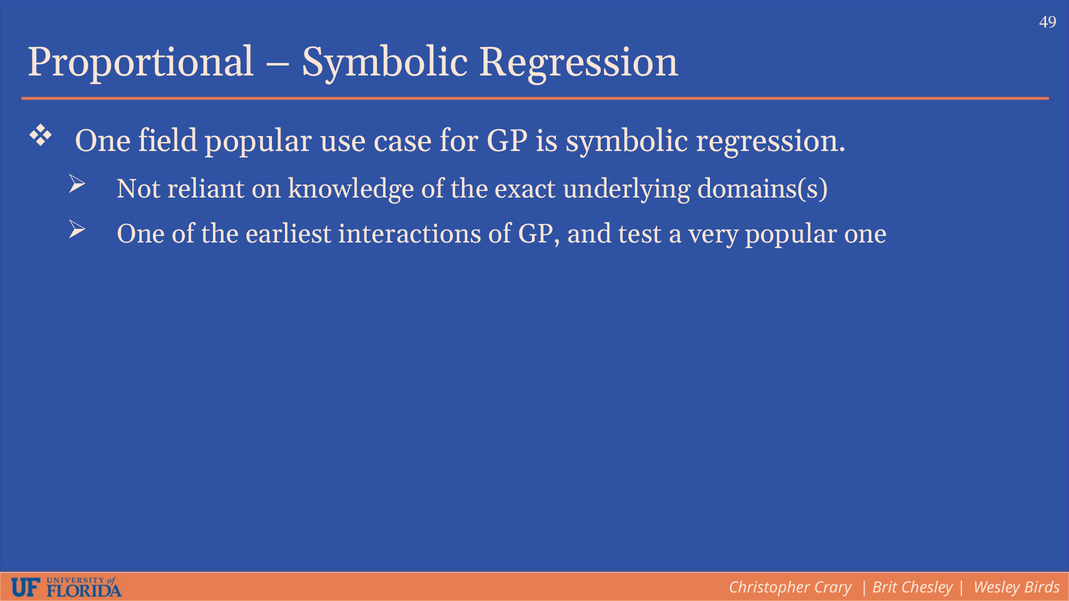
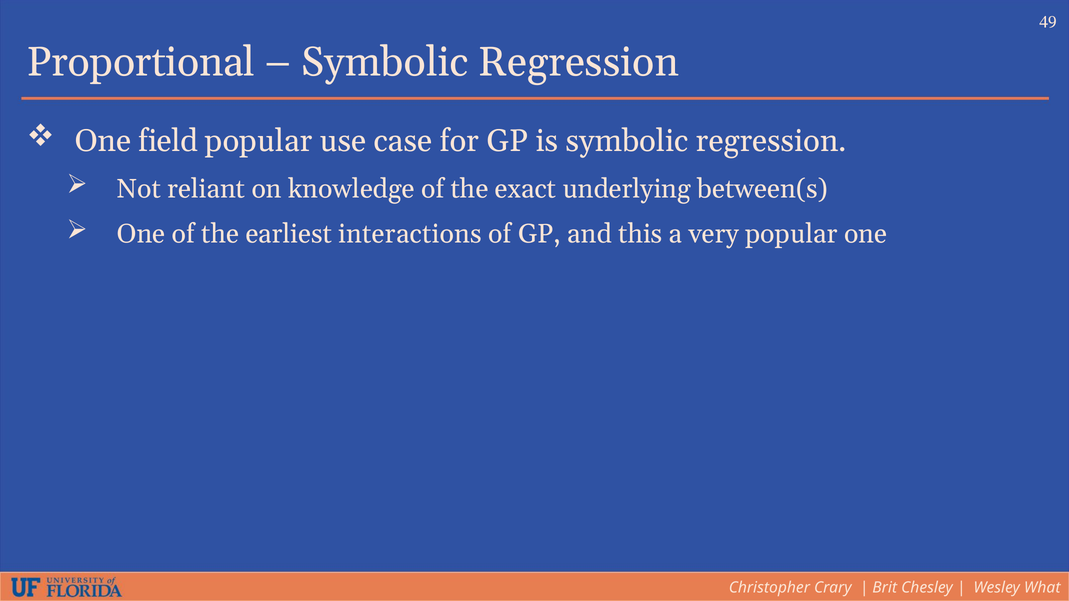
domains(s: domains(s -> between(s (763, 189)
test: test -> this (640, 234)
Birds: Birds -> What (1042, 588)
